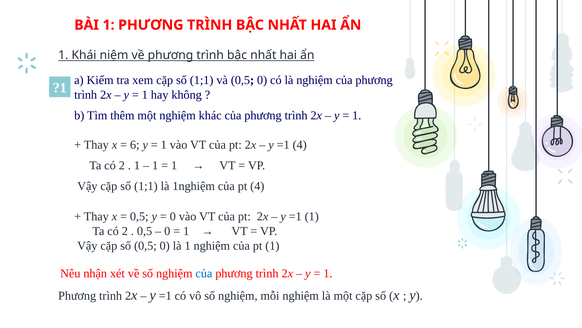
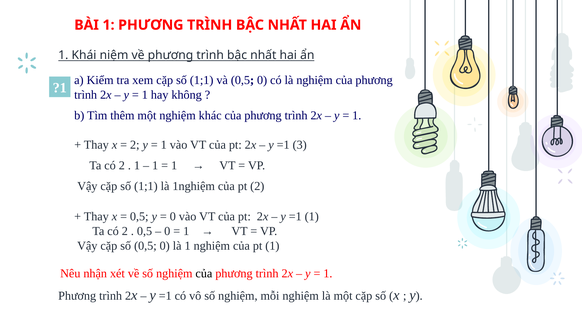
6: 6 -> 2 (135, 144)
=1 4: 4 -> 3 (300, 144)
pt 4: 4 -> 2 (257, 186)
của colour: blue -> black (204, 273)
